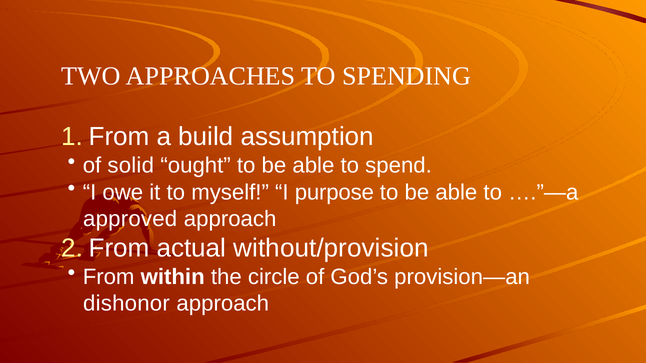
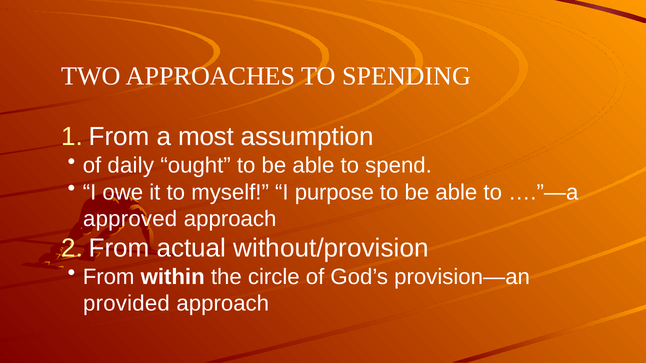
build: build -> most (206, 137)
solid: solid -> daily (131, 166)
dishonor: dishonor -> provided (126, 304)
